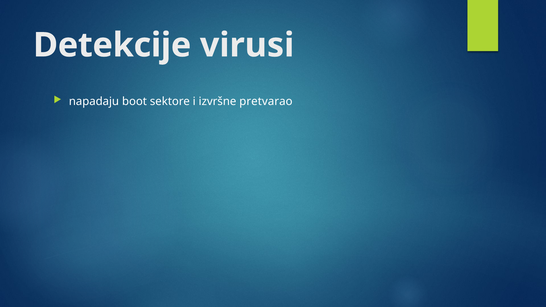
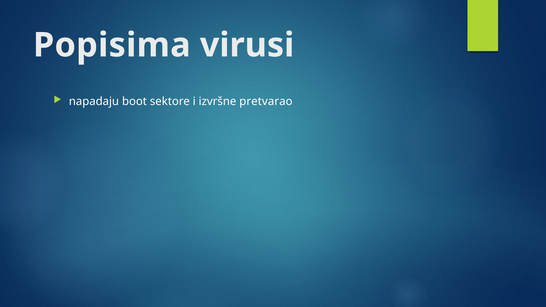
Detekcije: Detekcije -> Popisima (112, 45)
